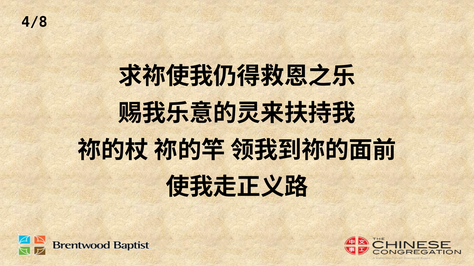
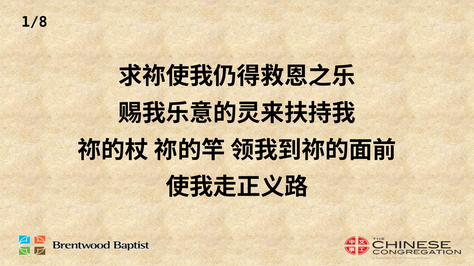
4/8: 4/8 -> 1/8 (34, 22)
